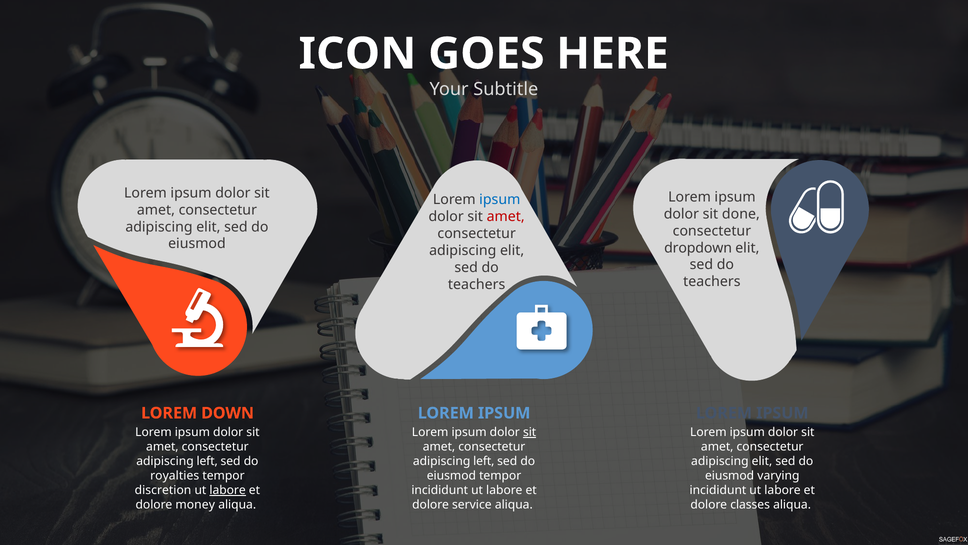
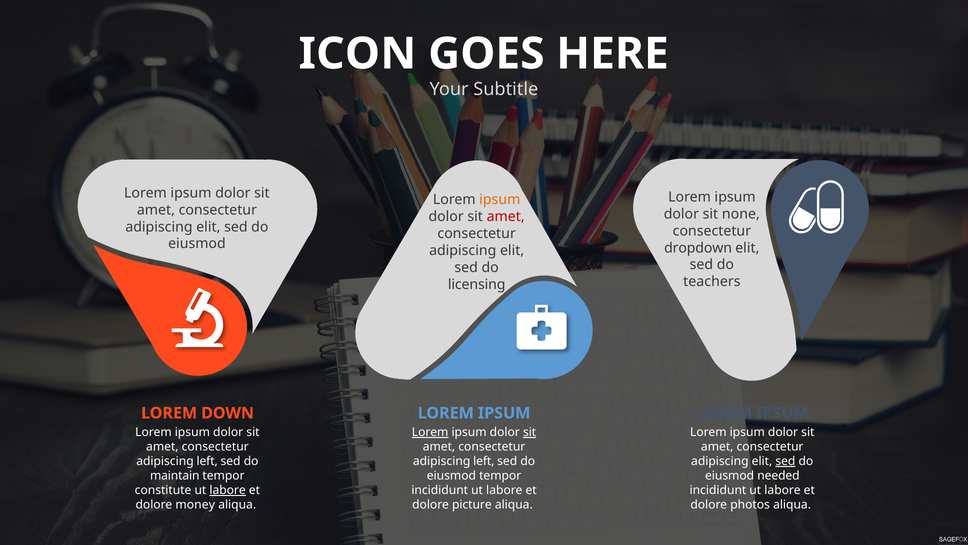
ipsum colour: blue -> orange (500, 200)
done: done -> none (741, 214)
teachers: teachers -> licensing (477, 284)
Lorem underline: none -> present (430, 432)
sed underline: none -> present (785, 461)
royalties: royalties -> maintain (175, 475)
varying: varying -> needed (779, 475)
discretion: discretion -> constitute (163, 490)
service: service -> picture (472, 504)
classes: classes -> photos (750, 504)
